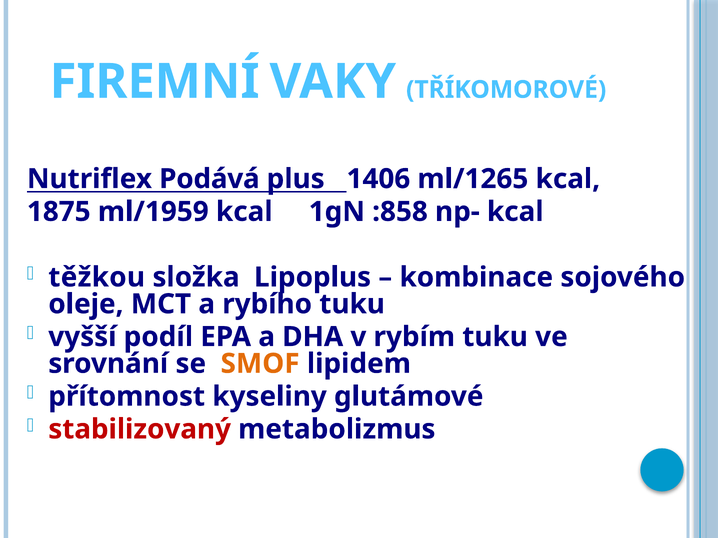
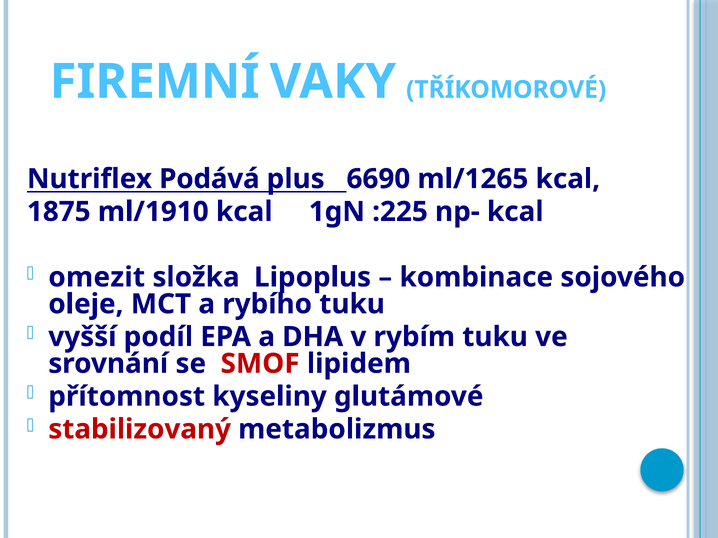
1406: 1406 -> 6690 (378, 179)
ml/1959: ml/1959 -> ml/1910 (153, 212)
:858: :858 -> :225 (400, 212)
těžkou: těžkou -> omezit (97, 278)
SMOF colour: orange -> red (260, 364)
